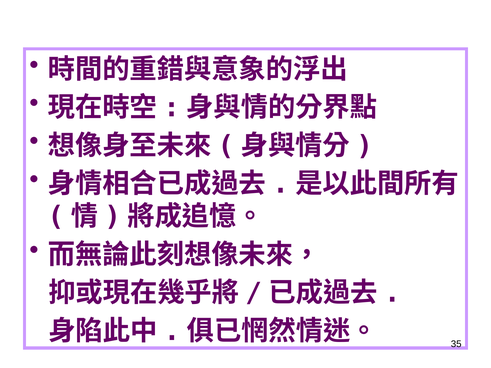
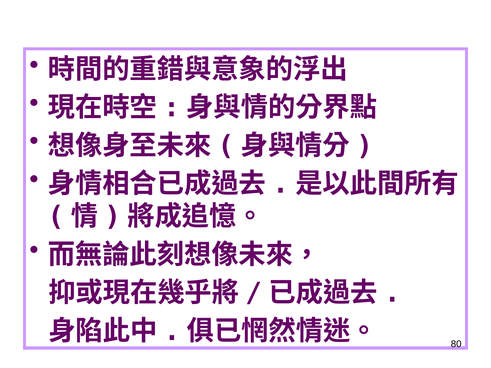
35: 35 -> 80 (456, 344)
